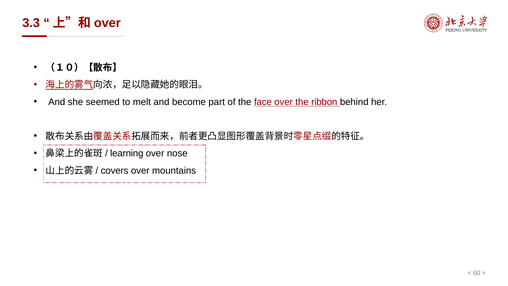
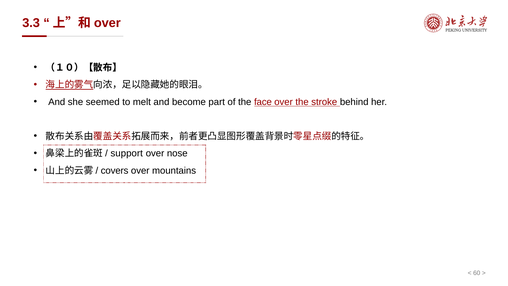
ribbon: ribbon -> stroke (324, 102)
learning: learning -> support (127, 153)
